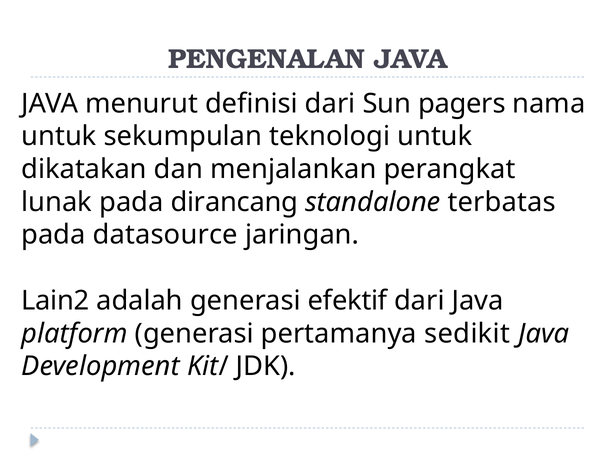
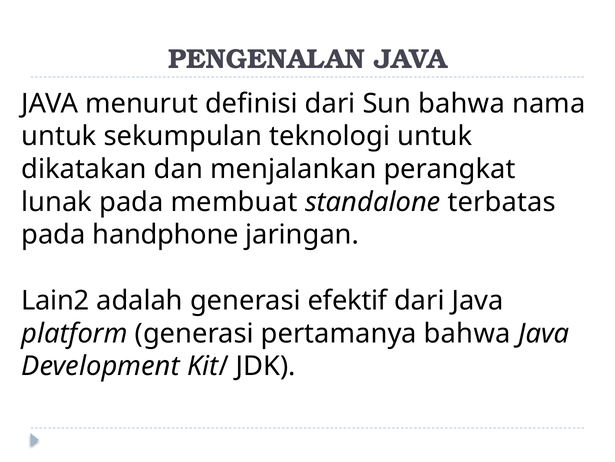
Sun pagers: pagers -> bahwa (462, 103)
dirancang: dirancang -> membuat (234, 202)
datasource: datasource -> handphone (166, 235)
pertamanya sedikit: sedikit -> bahwa (467, 333)
